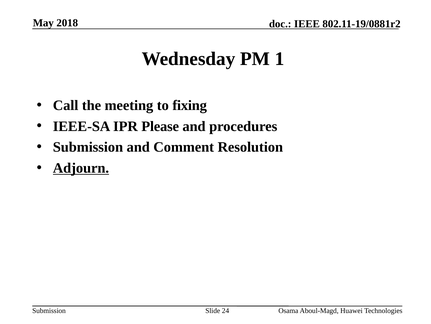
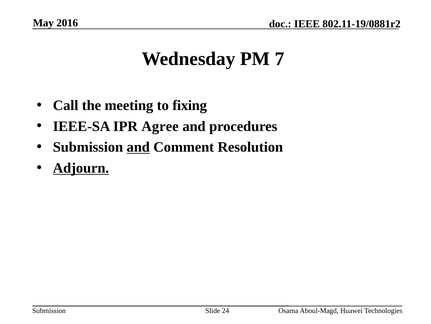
2018: 2018 -> 2016 (67, 23)
1: 1 -> 7 (280, 59)
Please: Please -> Agree (160, 126)
and underline: none -> present (138, 147)
